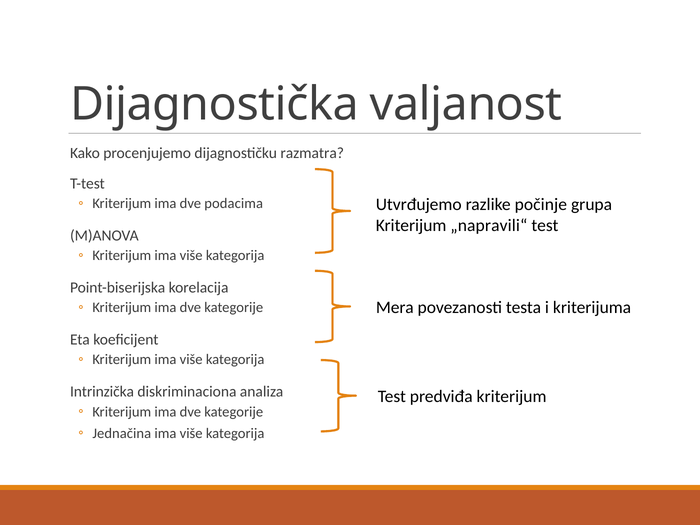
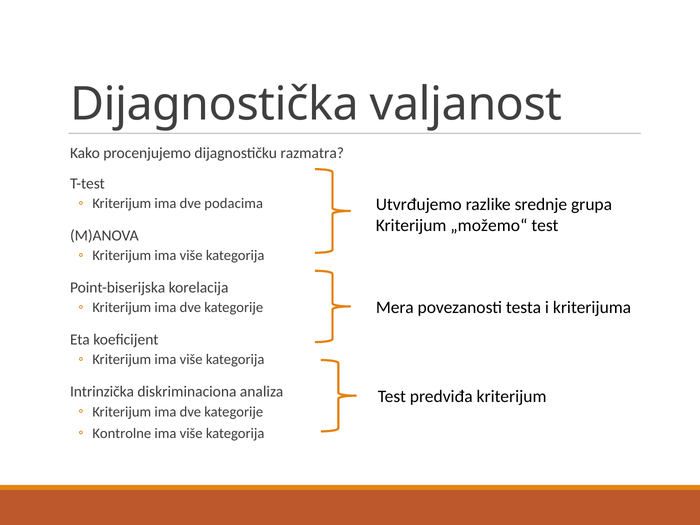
počinje: počinje -> srednje (541, 204)
„napravili“: „napravili“ -> „možemo“ (489, 225)
Jednačina: Jednačina -> Kontrolne (122, 433)
